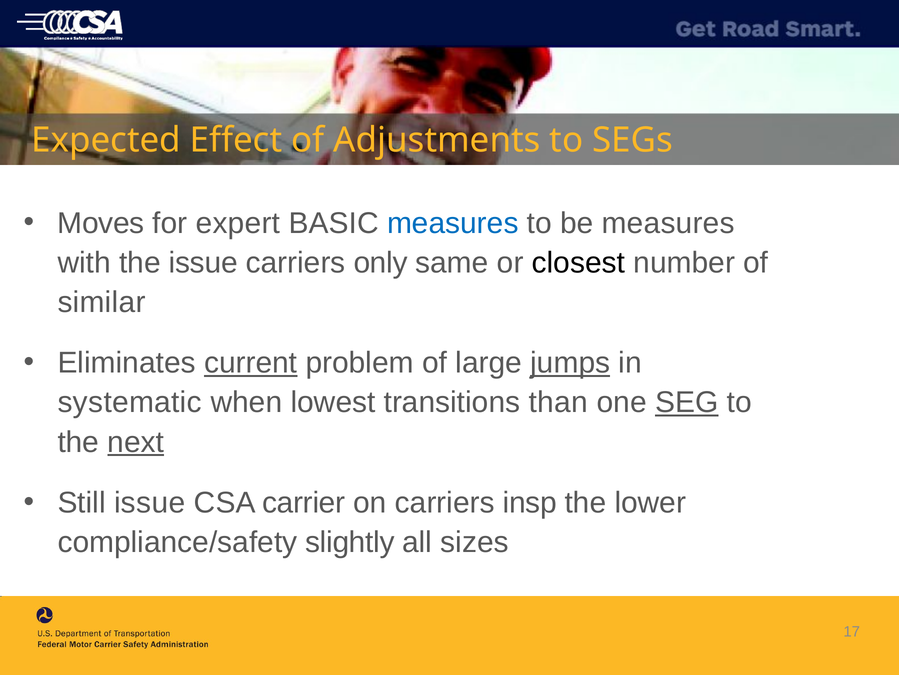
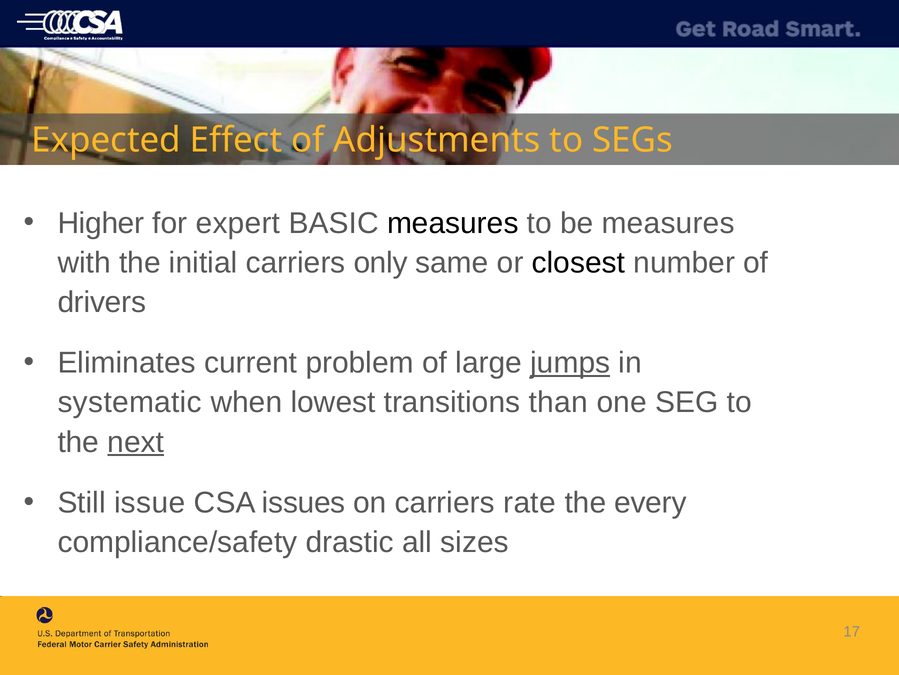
Moves: Moves -> Higher (101, 223)
measures colour: blue -> black (453, 223)
the issue: issue -> initial (203, 262)
similar: similar -> drivers (102, 302)
current underline: present -> none (251, 363)
SEG underline: present -> none (687, 402)
carrier: carrier -> issues (304, 502)
insp: insp -> rate (529, 502)
lower: lower -> every (650, 502)
slightly: slightly -> drastic (350, 542)
